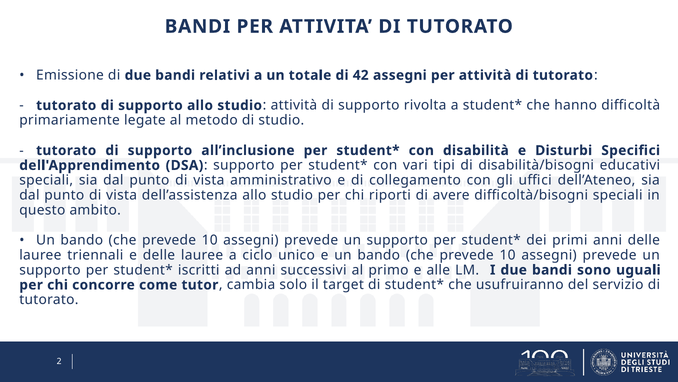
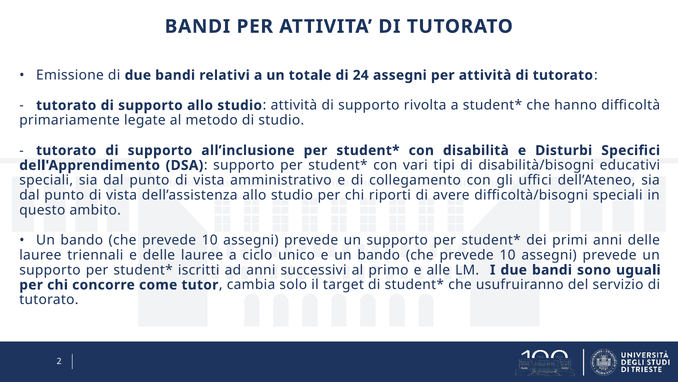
42: 42 -> 24 (361, 75)
